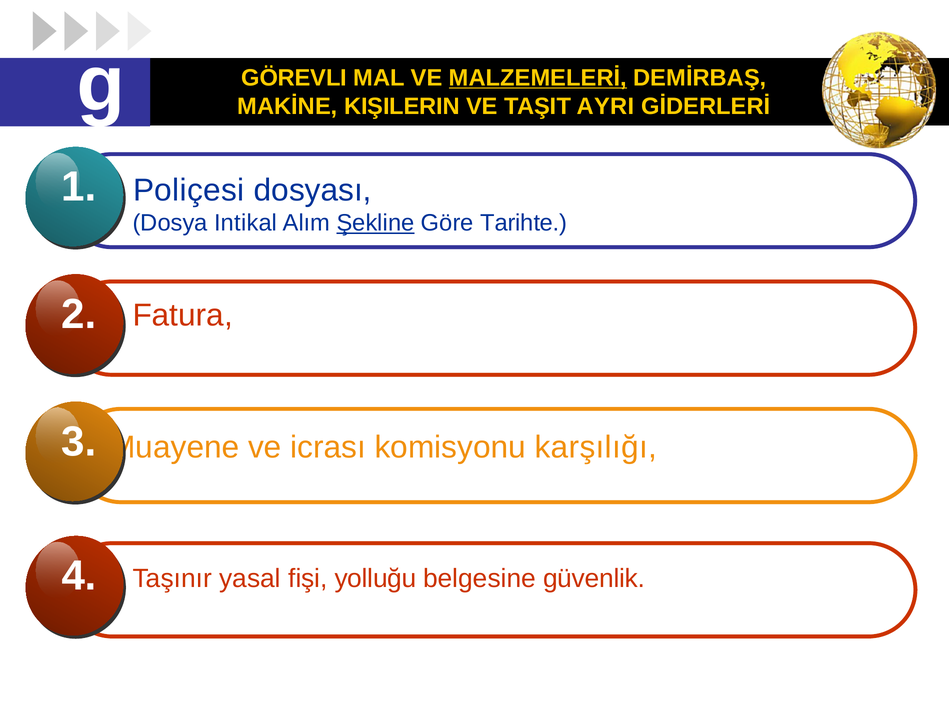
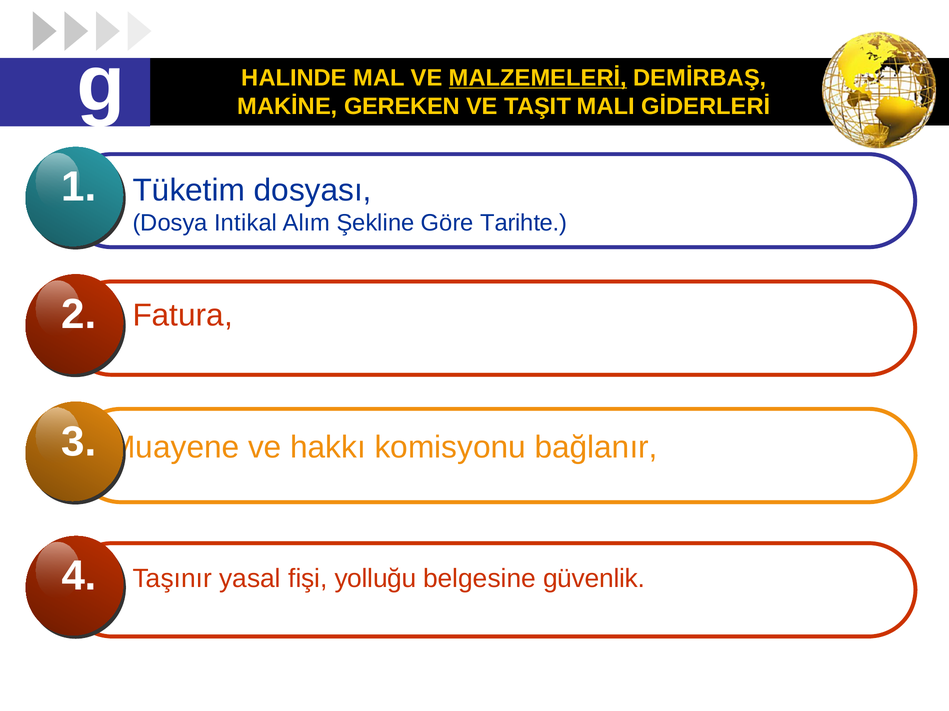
GÖREVLI: GÖREVLI -> HALINDE (294, 78)
KIŞILERIN: KIŞILERIN -> GEREKEN (402, 106)
AYRI: AYRI -> MALI (606, 106)
Poliçesi: Poliçesi -> Tüketim (189, 191)
Şekline underline: present -> none (376, 223)
icrası: icrası -> hakkı (328, 448)
karşılığı: karşılığı -> bağlanır (596, 448)
